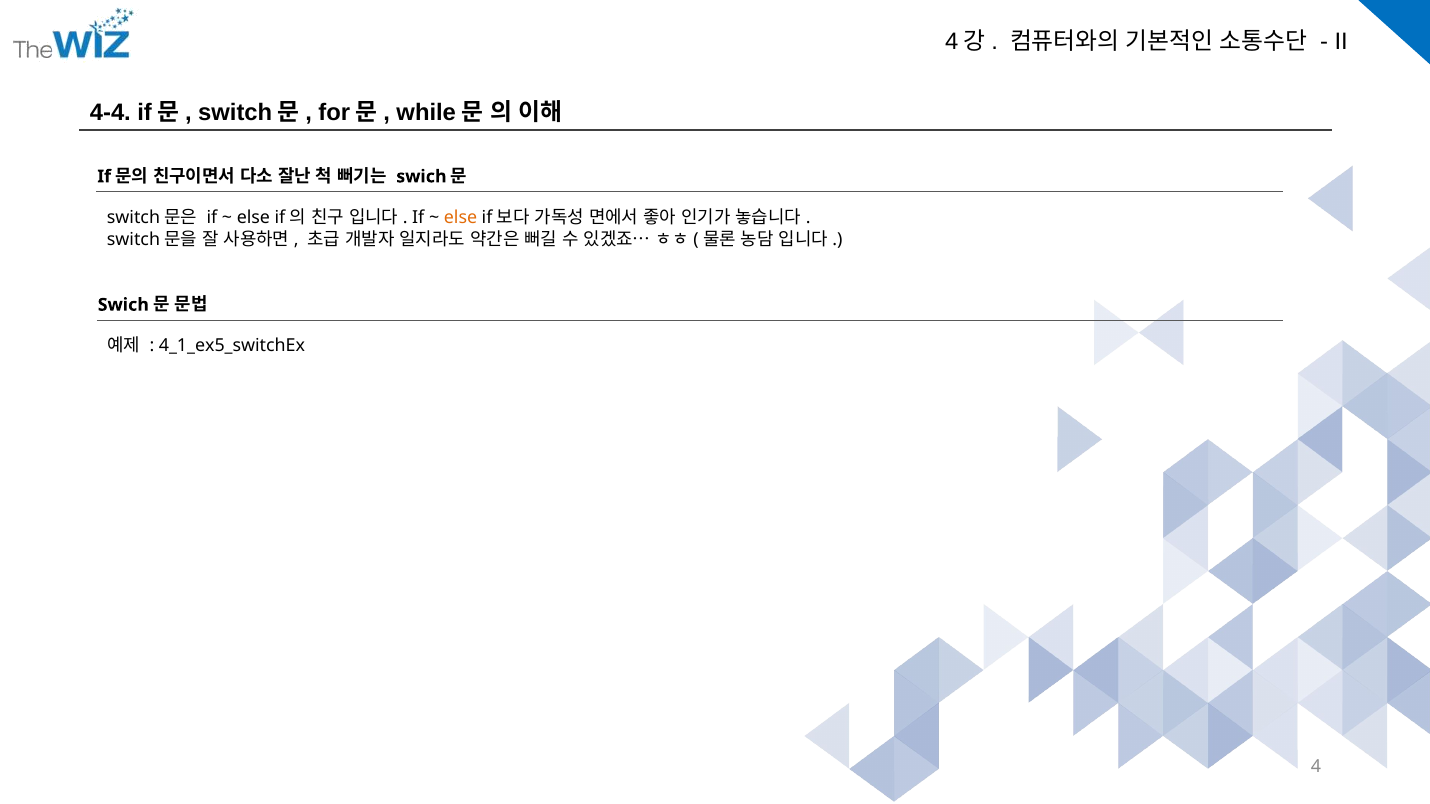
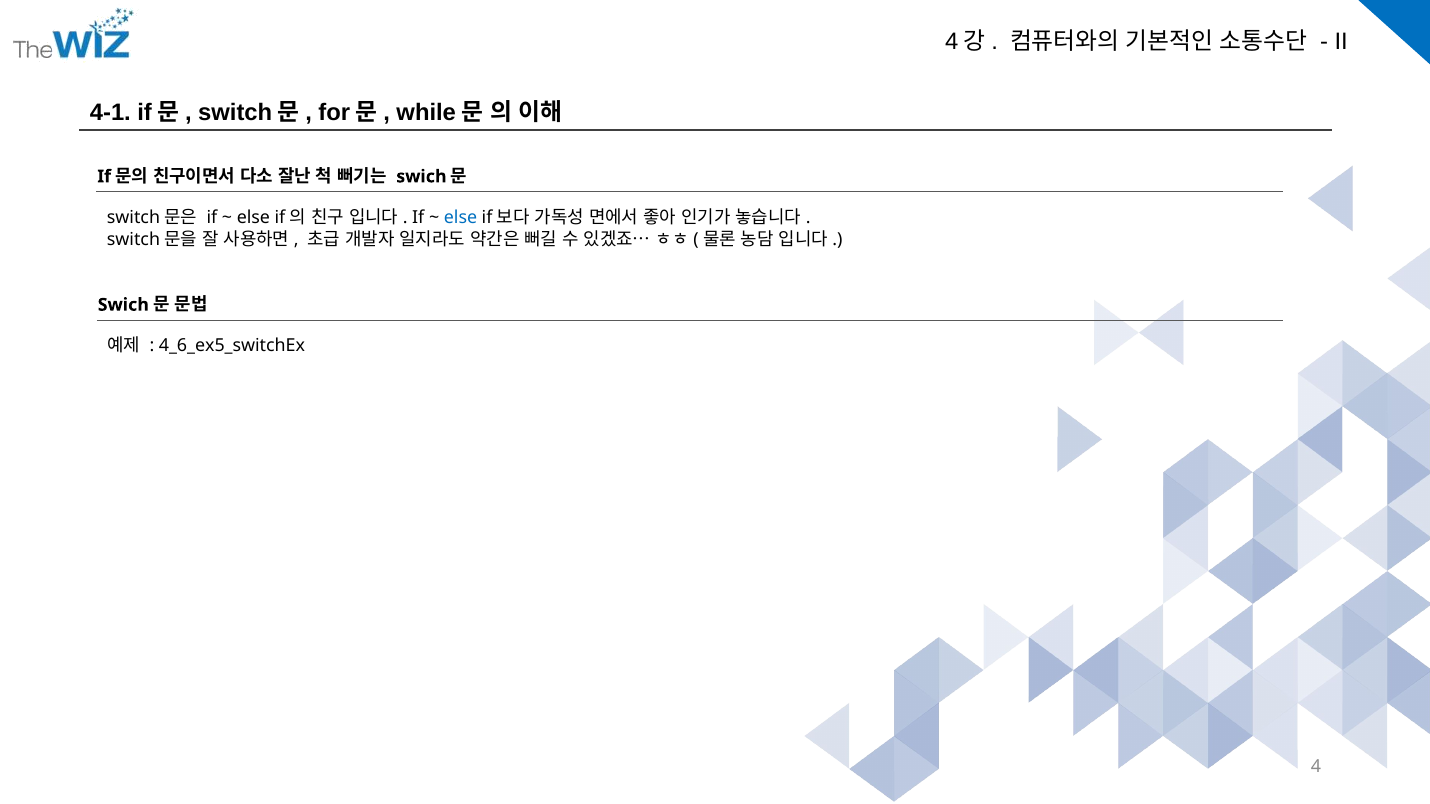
4-4: 4-4 -> 4-1 (110, 113)
else colour: orange -> blue (461, 218)
4_1_ex5_switchEx: 4_1_ex5_switchEx -> 4_6_ex5_switchEx (232, 346)
